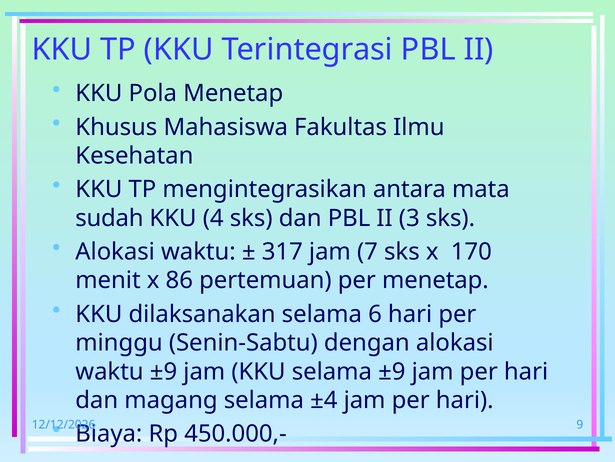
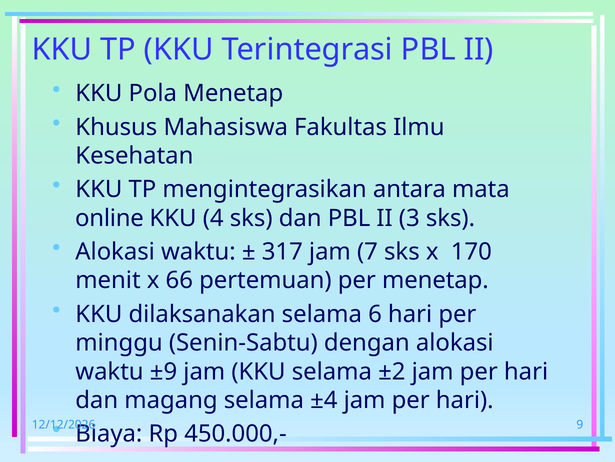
sudah: sudah -> online (109, 218)
86: 86 -> 66 (179, 280)
selama ±9: ±9 -> ±2 (392, 371)
